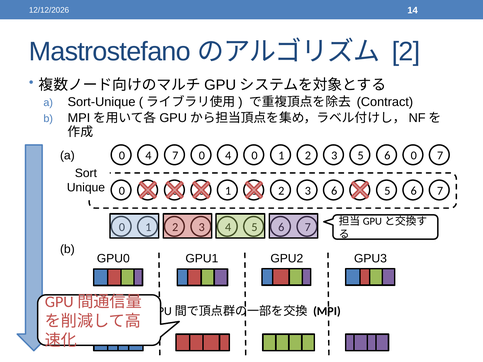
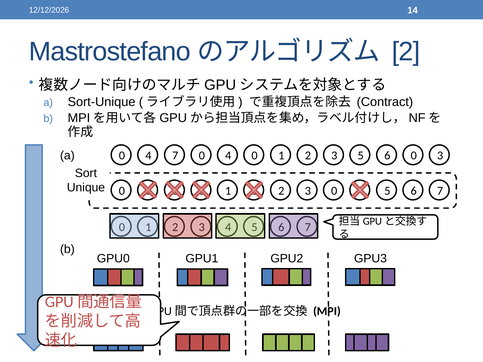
0 7: 7 -> 3 (440, 156)
2 3 6: 6 -> 0 (334, 191)
